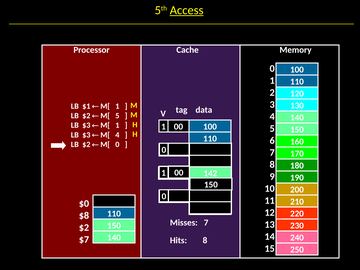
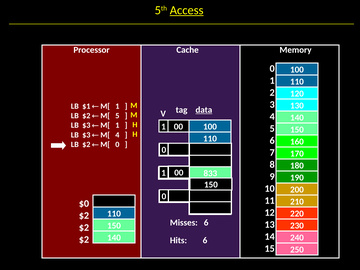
data underline: none -> present (204, 110)
142: 142 -> 833 (210, 173)
$8: $8 -> $2 (84, 215)
Misses 7: 7 -> 6 (206, 223)
$7: $7 -> $2 (84, 239)
Hits 8: 8 -> 6 (205, 240)
